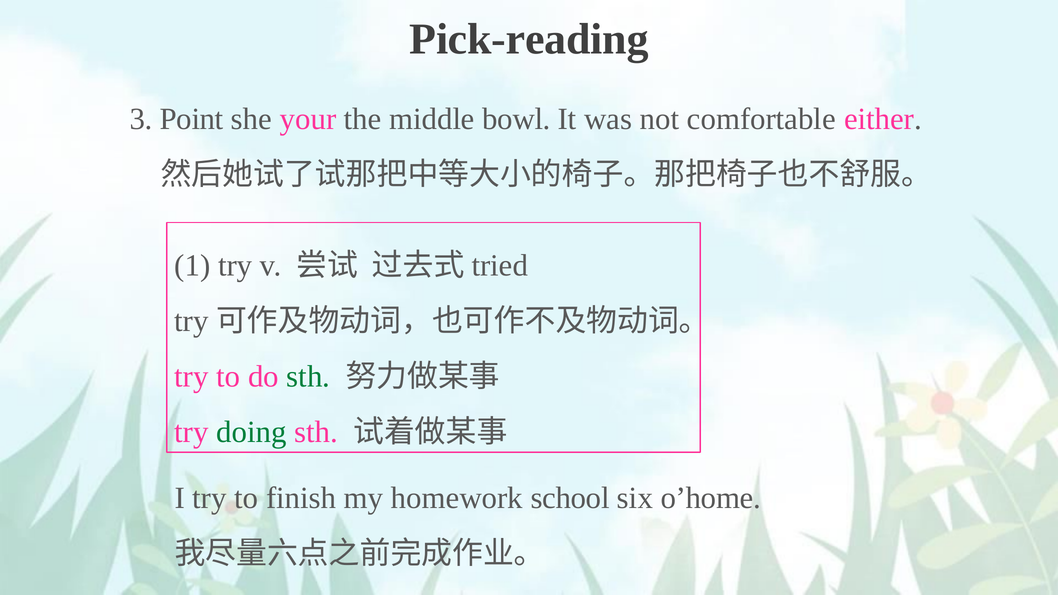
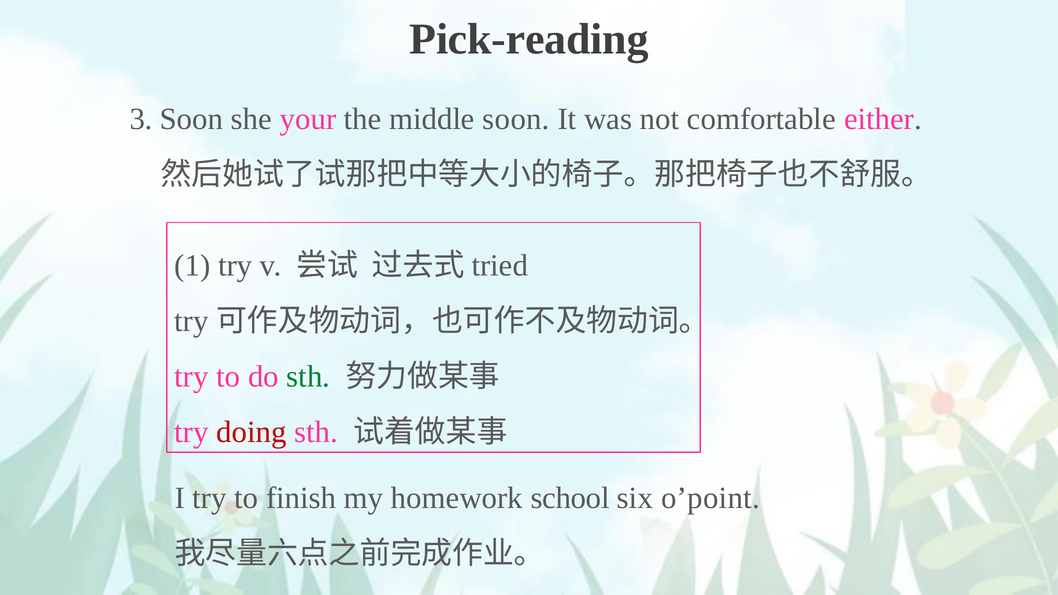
3 Point: Point -> Soon (191, 119)
middle bowl: bowl -> soon (516, 119)
doing colour: green -> red (252, 432)
o’home: o’home -> o’point (711, 498)
